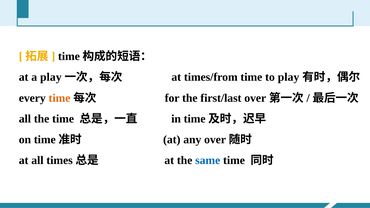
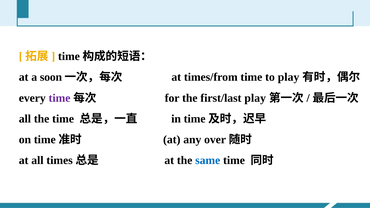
a play: play -> soon (51, 77)
time colour: orange -> purple (60, 98)
first/last over: over -> play (255, 98)
